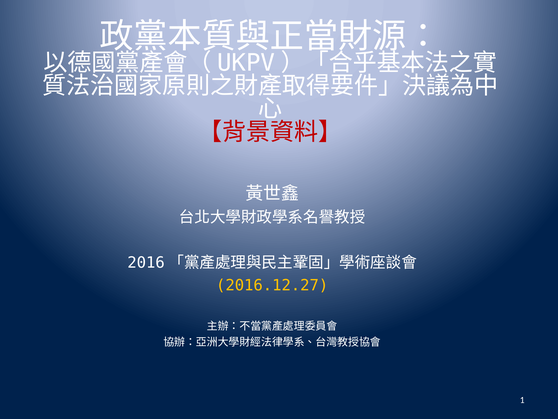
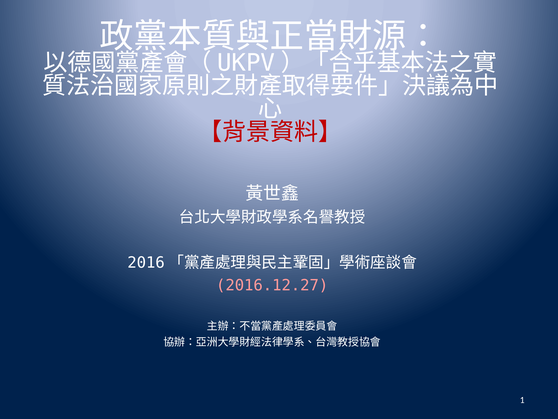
2016.12.27 colour: yellow -> pink (272, 285)
